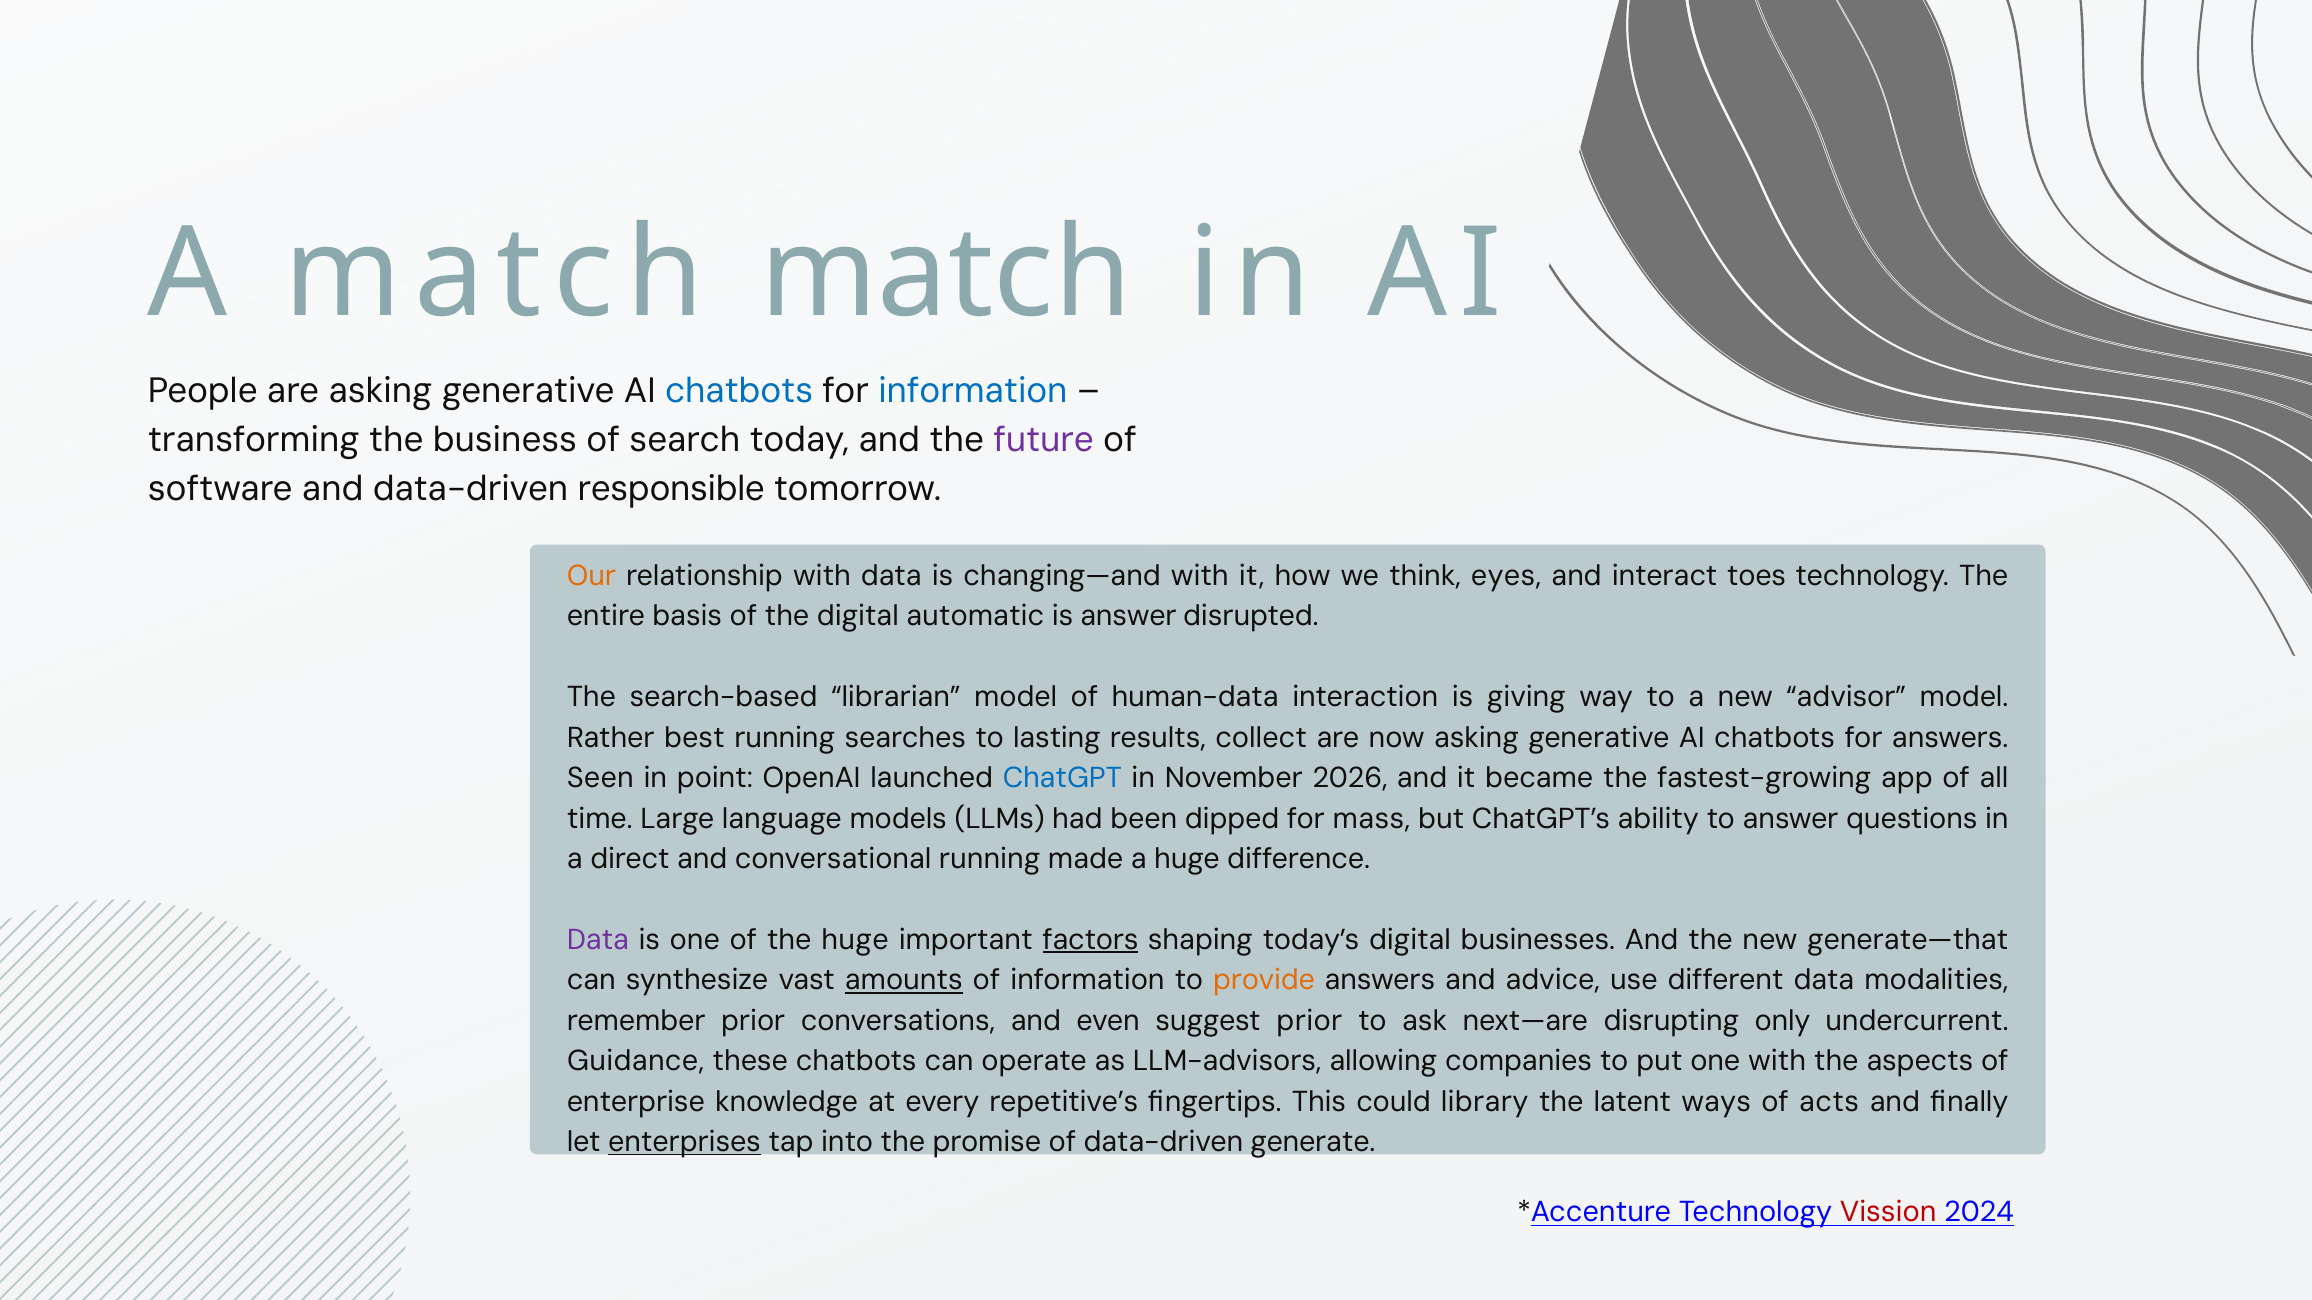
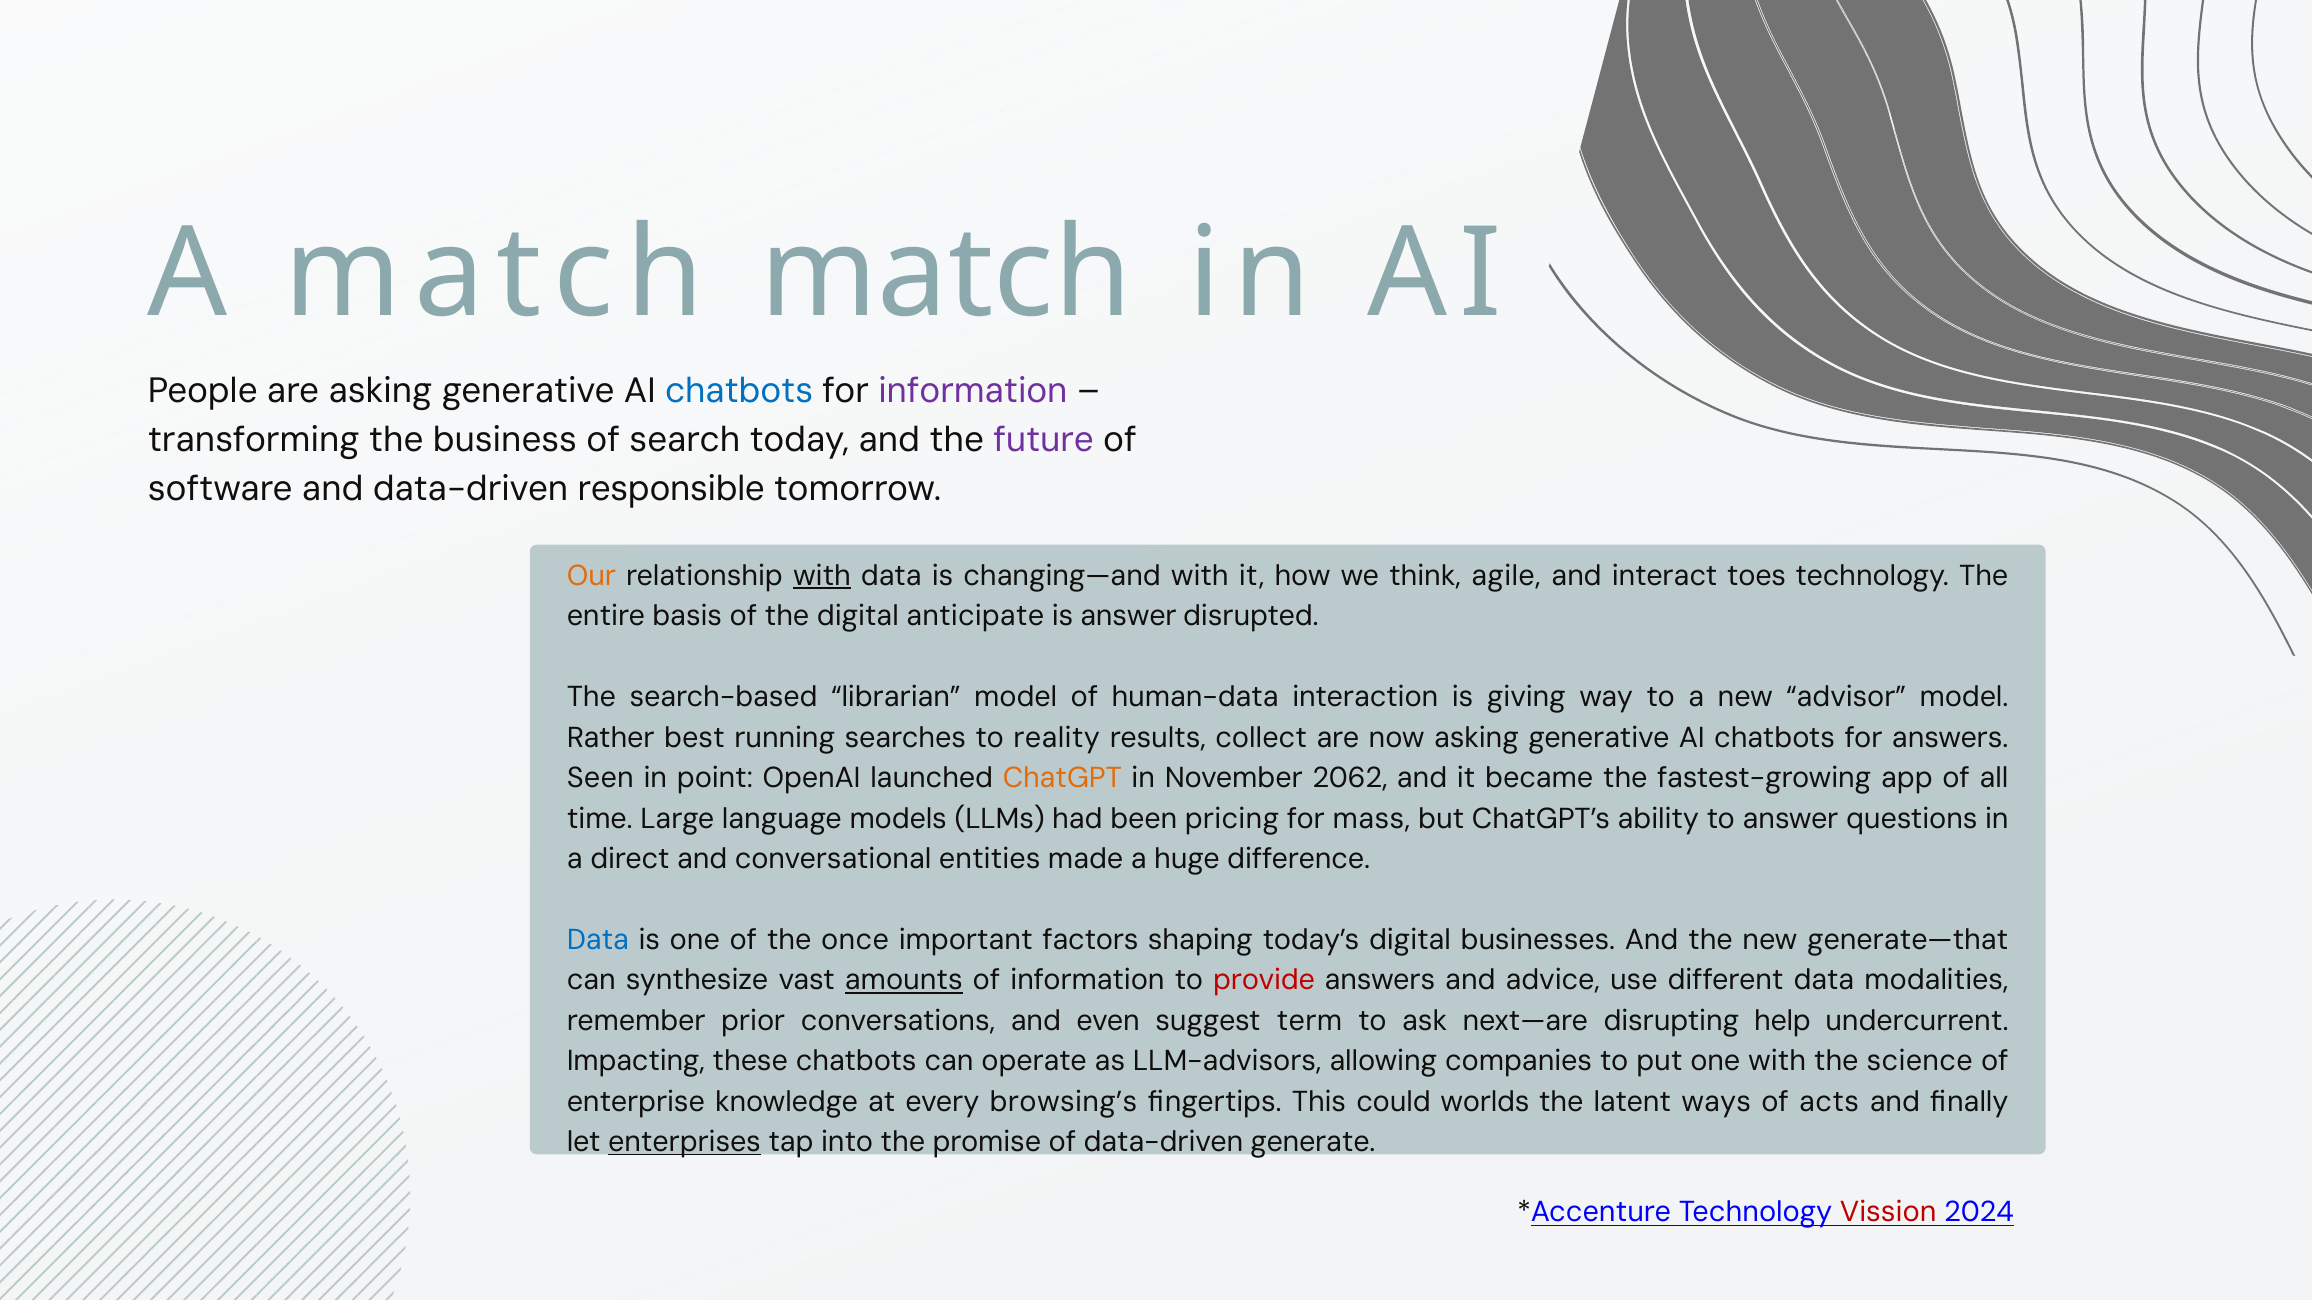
information colour: blue -> purple (973, 391)
with underline: none -> present (822, 576)
eyes: eyes -> agile (1506, 576)
automatic: automatic -> anticipate (975, 617)
lasting: lasting -> reality (1057, 738)
ChatGPT colour: blue -> orange (1062, 778)
2026: 2026 -> 2062 (1350, 778)
dipped: dipped -> pricing (1232, 819)
conversational running: running -> entities (990, 859)
Data colour: purple -> blue (598, 940)
the huge: huge -> once (855, 940)
factors underline: present -> none (1091, 940)
provide colour: orange -> red (1264, 981)
suggest prior: prior -> term (1309, 1021)
only: only -> help (1783, 1021)
Guidance: Guidance -> Impacting (636, 1062)
aspects: aspects -> science (1920, 1062)
repetitive’s: repetitive’s -> browsing’s (1063, 1102)
library: library -> worlds (1485, 1102)
